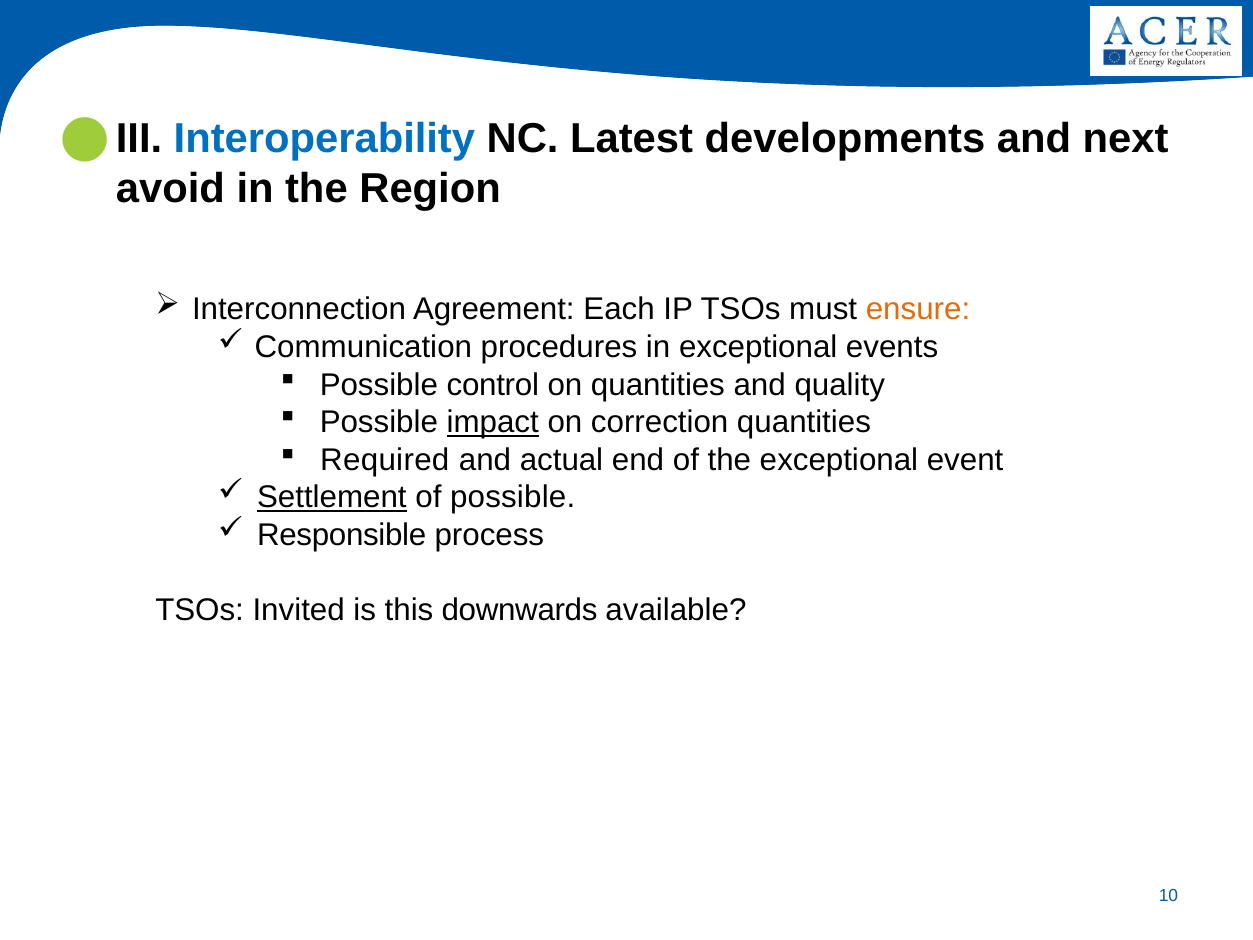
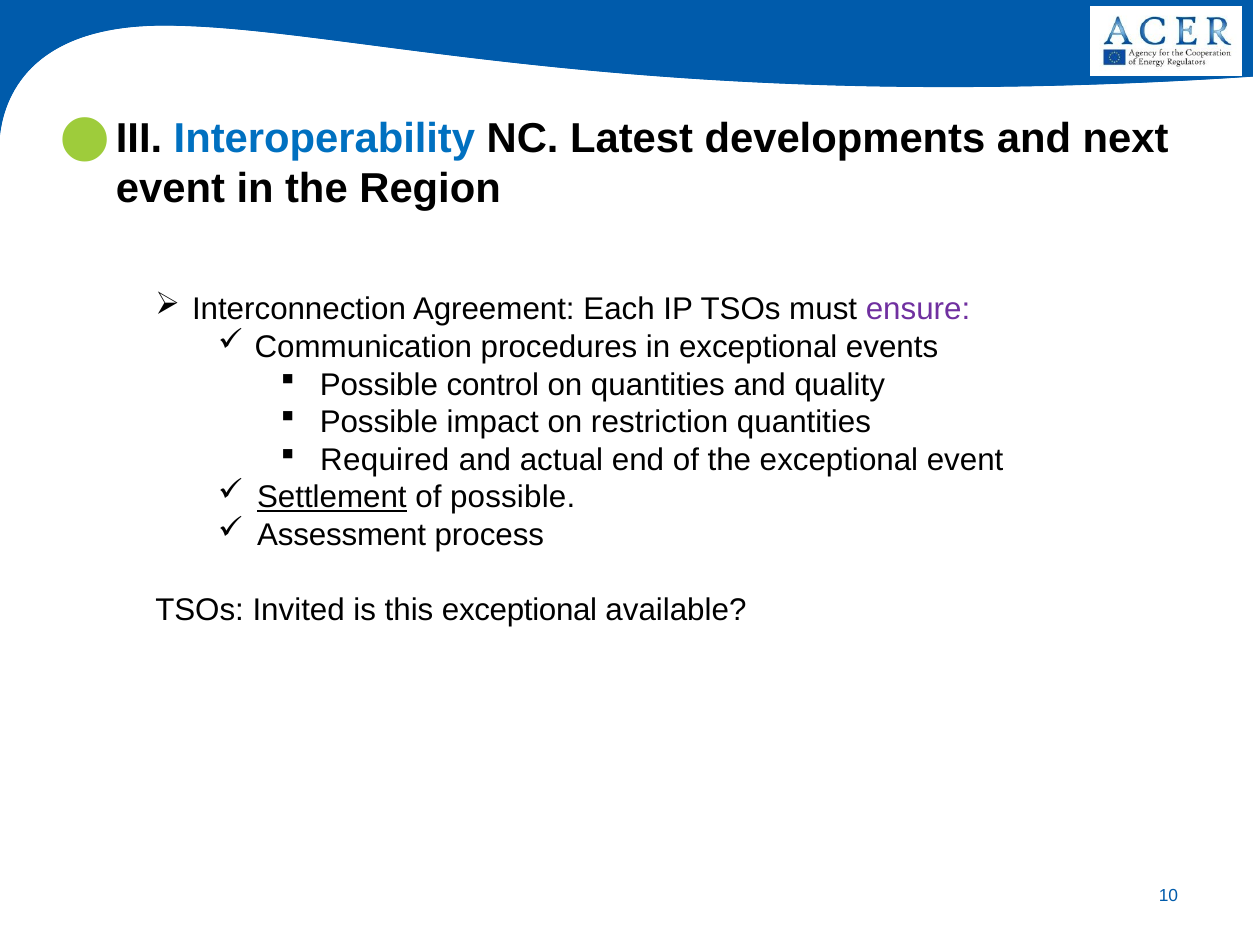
avoid: avoid -> event (170, 189)
ensure colour: orange -> purple (918, 310)
impact underline: present -> none (493, 422)
correction: correction -> restriction (660, 422)
Responsible: Responsible -> Assessment (342, 535)
this downwards: downwards -> exceptional (520, 610)
